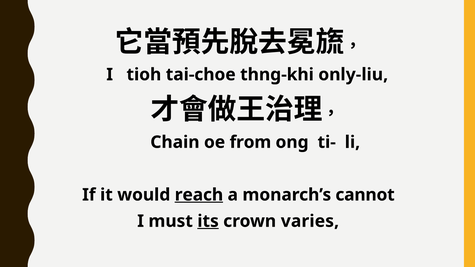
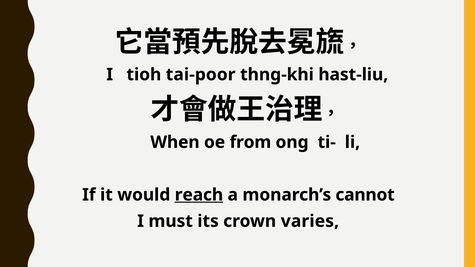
tai-choe: tai-choe -> tai-poor (201, 75)
only-liu: only-liu -> hast-liu (353, 75)
Chain: Chain -> When (175, 142)
its underline: present -> none (208, 221)
